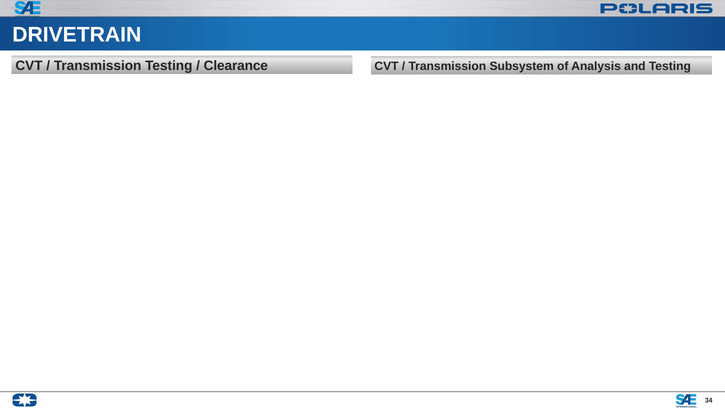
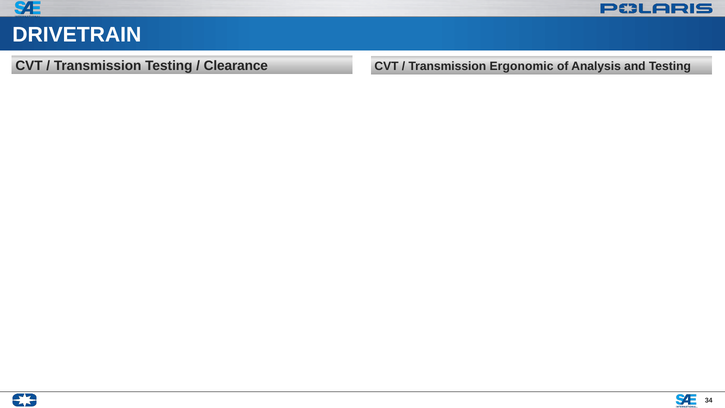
Subsystem: Subsystem -> Ergonomic (522, 66)
